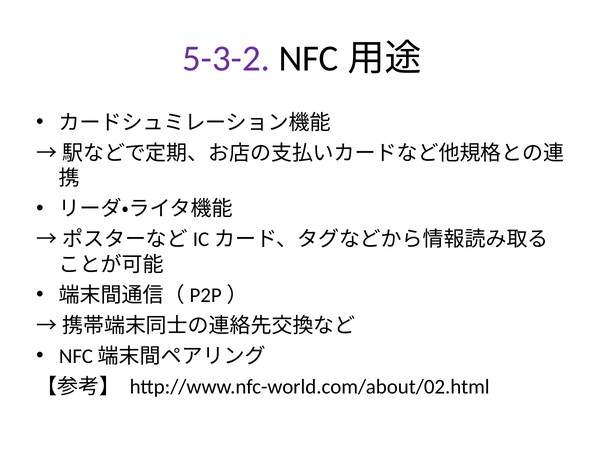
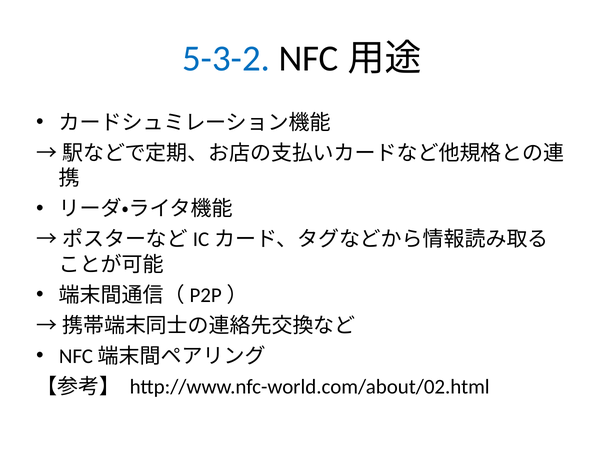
5-3-2 colour: purple -> blue (226, 58)
